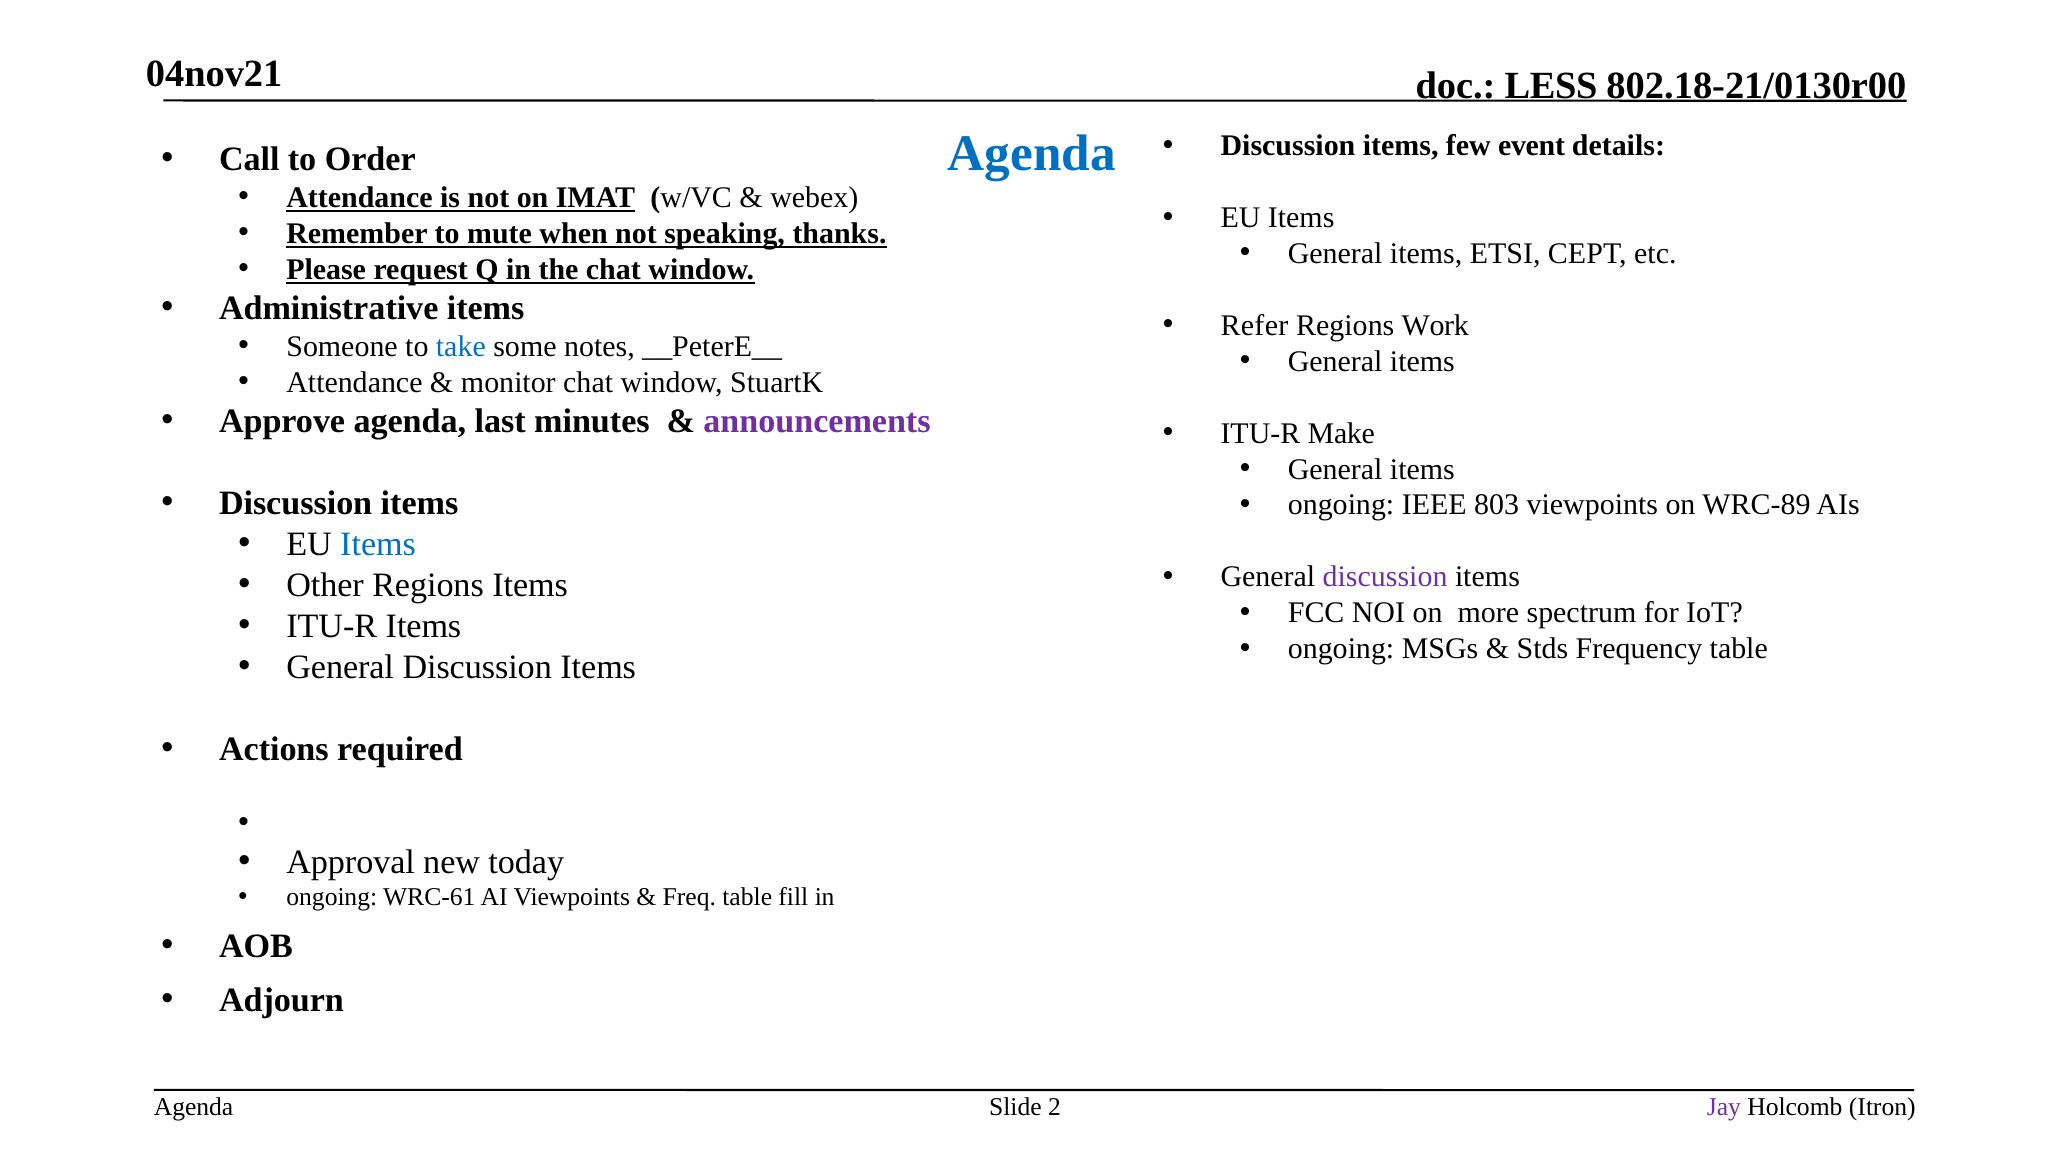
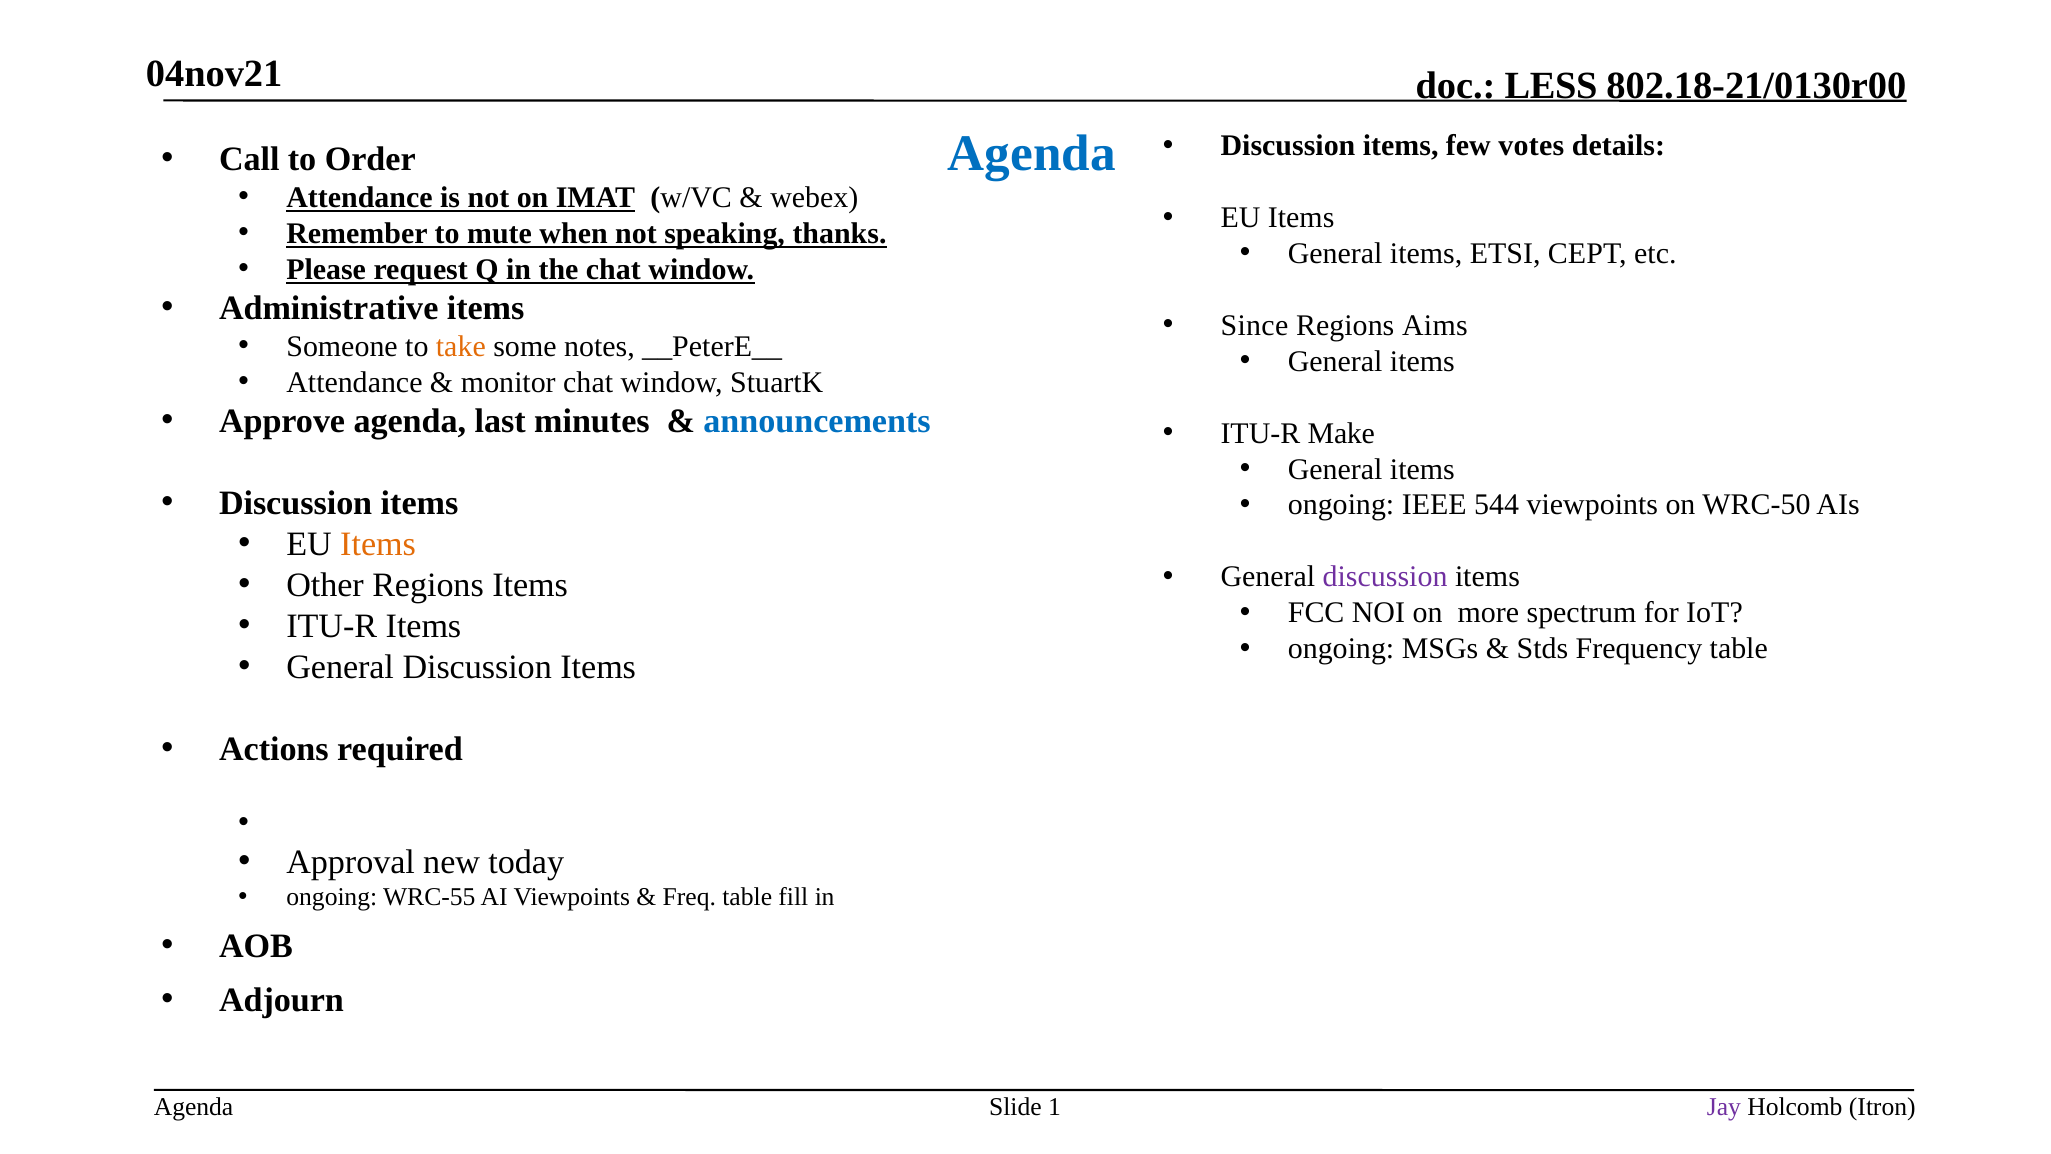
event: event -> votes (1531, 146)
Refer: Refer -> Since (1254, 325)
Work: Work -> Aims (1435, 325)
take colour: blue -> orange (461, 346)
announcements colour: purple -> blue (817, 421)
803: 803 -> 544 (1497, 505)
WRC-89: WRC-89 -> WRC-50 (1757, 505)
Items colour: blue -> orange (378, 544)
WRC-61: WRC-61 -> WRC-55 (429, 897)
2: 2 -> 1 (1055, 1106)
